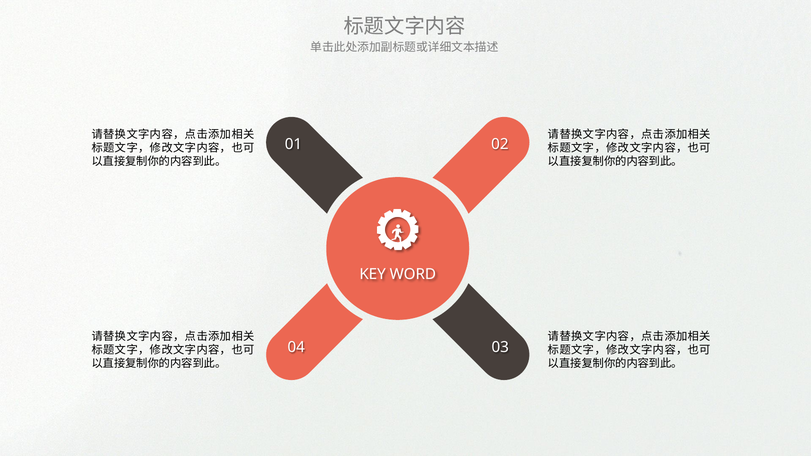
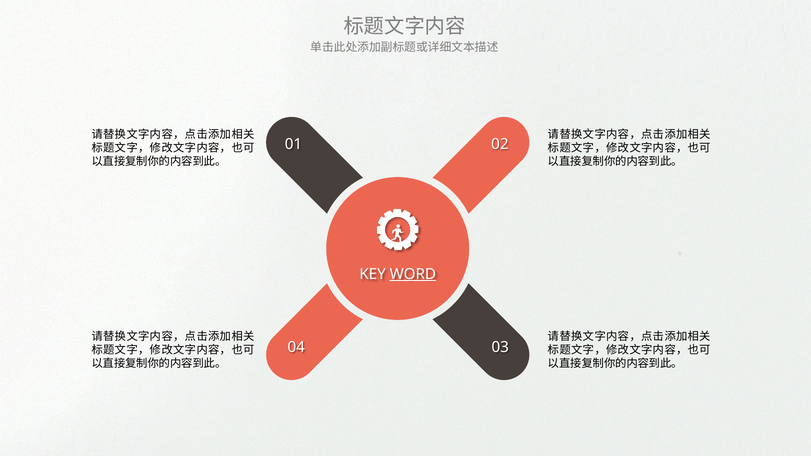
WORD underline: none -> present (413, 274)
